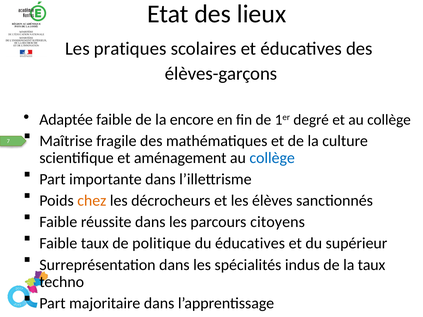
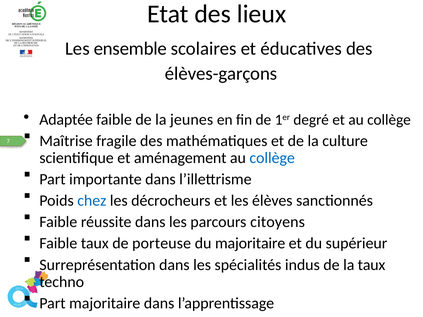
pratiques: pratiques -> ensemble (130, 49)
encore: encore -> jeunes (192, 120)
chez colour: orange -> blue (92, 201)
politique: politique -> porteuse (162, 244)
du éducatives: éducatives -> majoritaire (250, 244)
